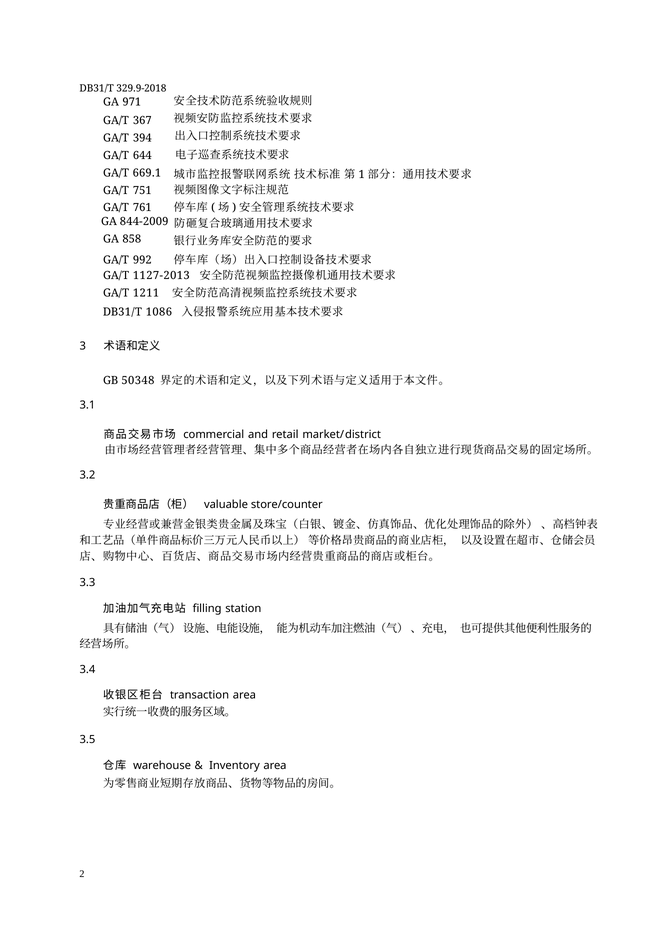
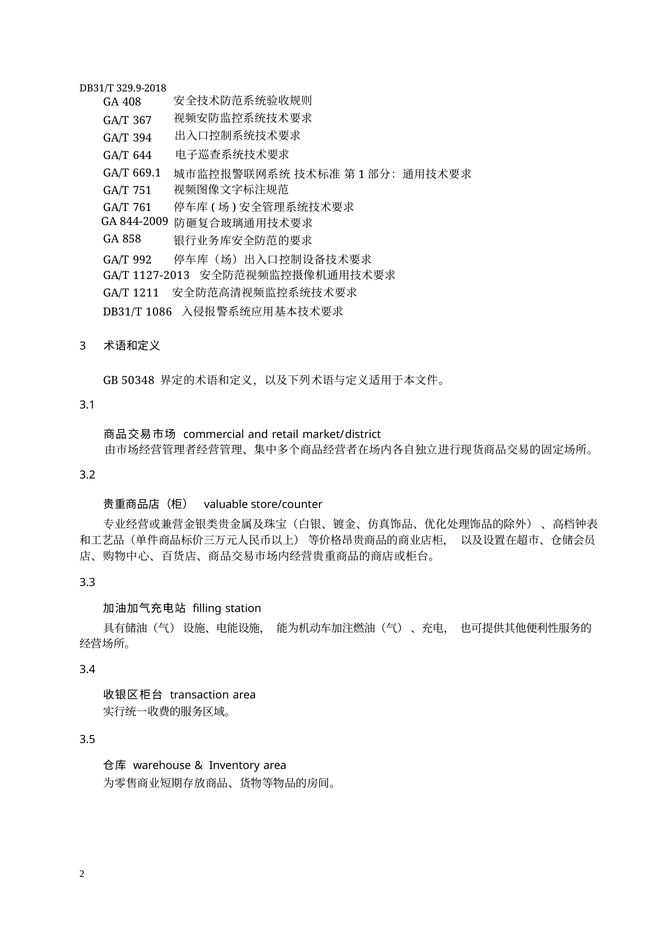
971: 971 -> 408 (132, 102)
